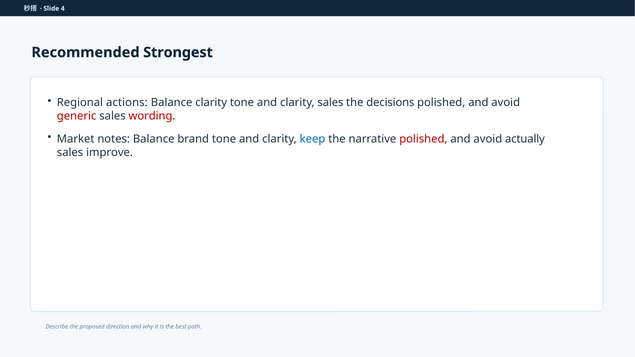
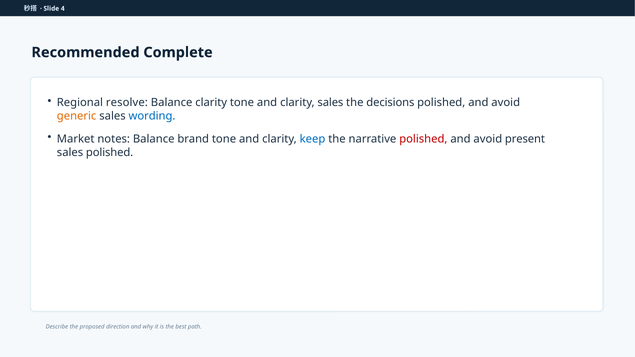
Strongest: Strongest -> Complete (178, 52)
actions: actions -> resolve (127, 103)
generic colour: red -> orange (77, 116)
wording colour: red -> blue (152, 116)
actually: actually -> present (525, 139)
sales improve: improve -> polished (110, 153)
